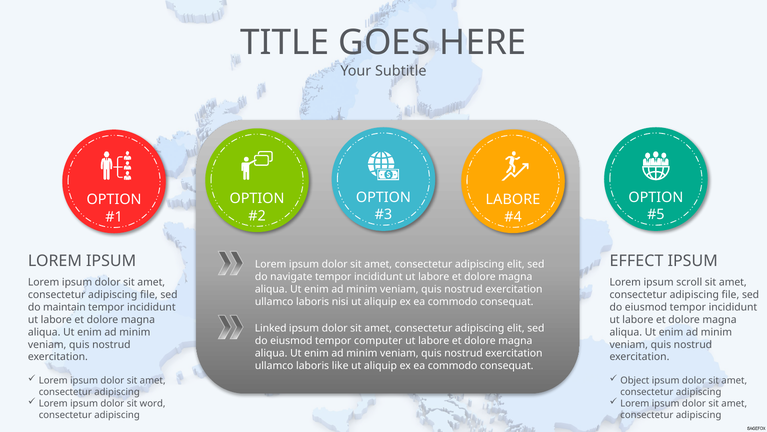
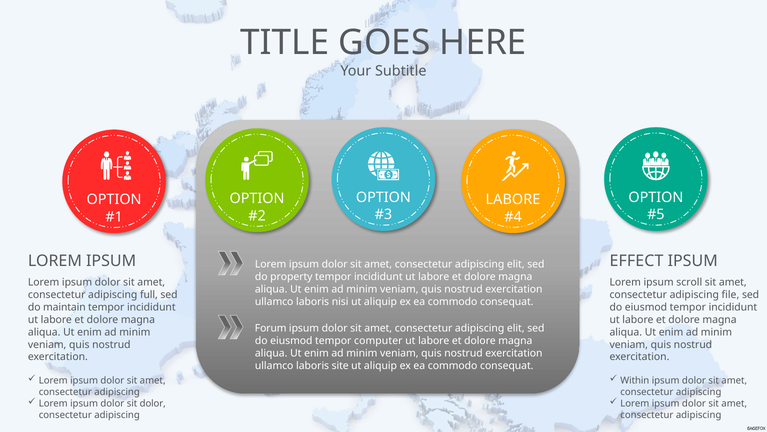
navigate: navigate -> property (291, 277)
file: file -> full (149, 294)
Linked: Linked -> Forum (271, 328)
like: like -> site (340, 365)
Object: Object -> Within (635, 380)
sit word: word -> dolor (153, 403)
